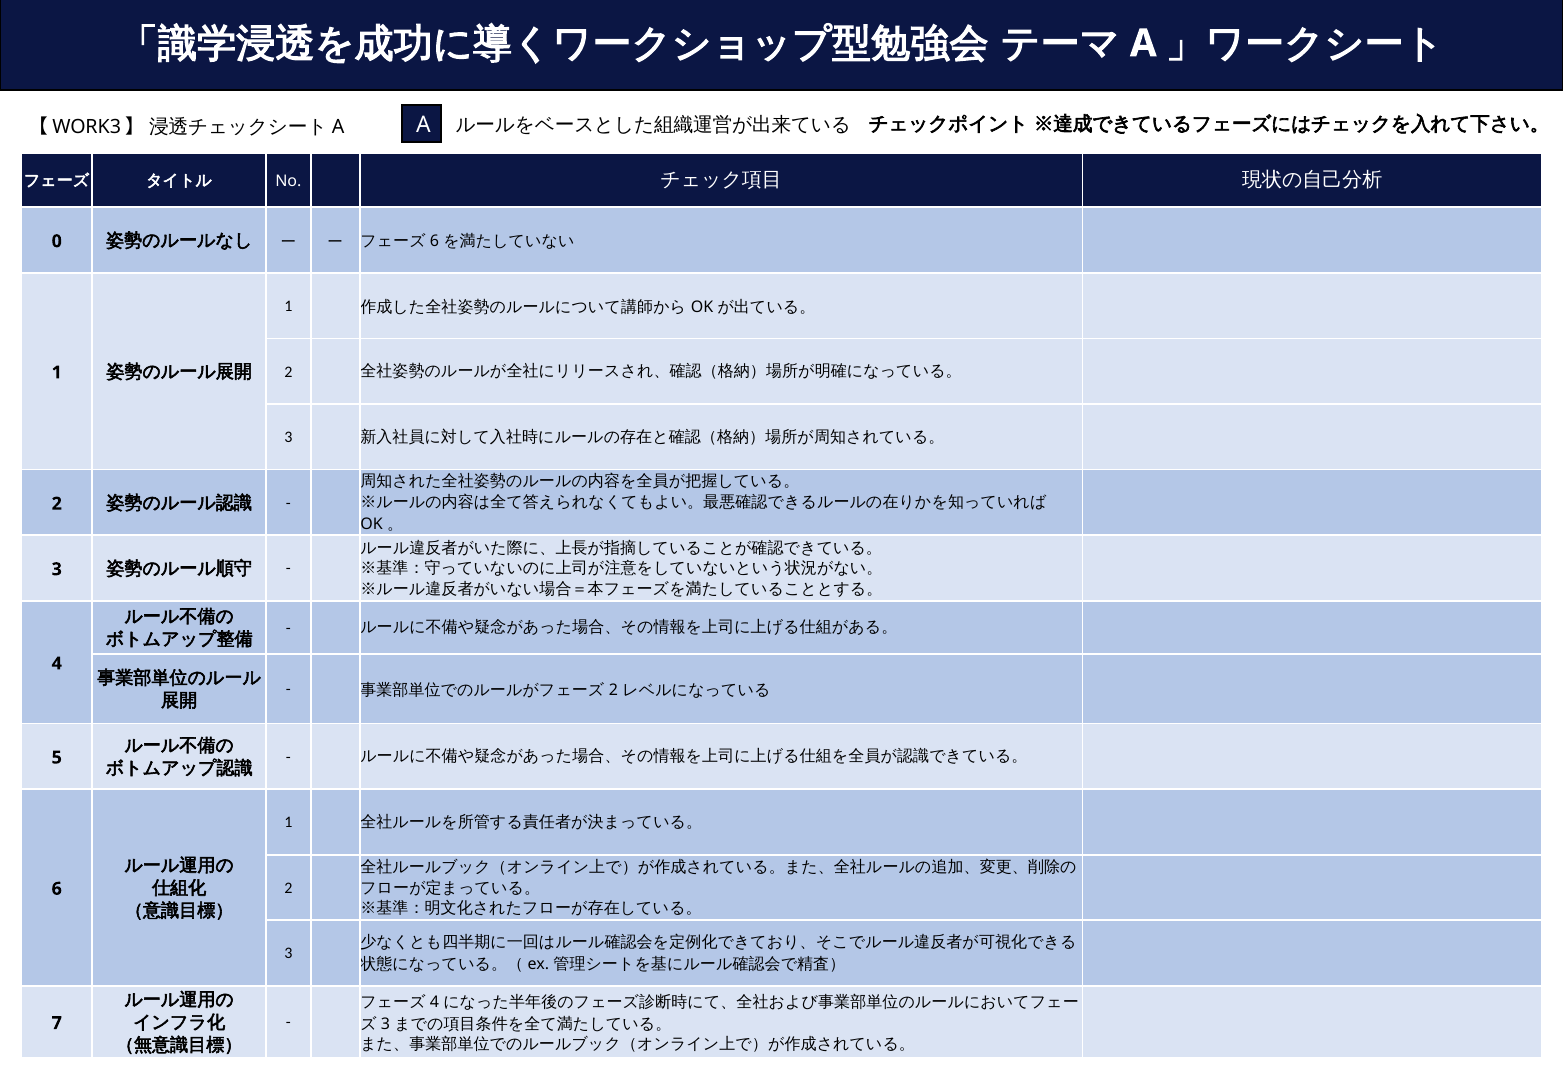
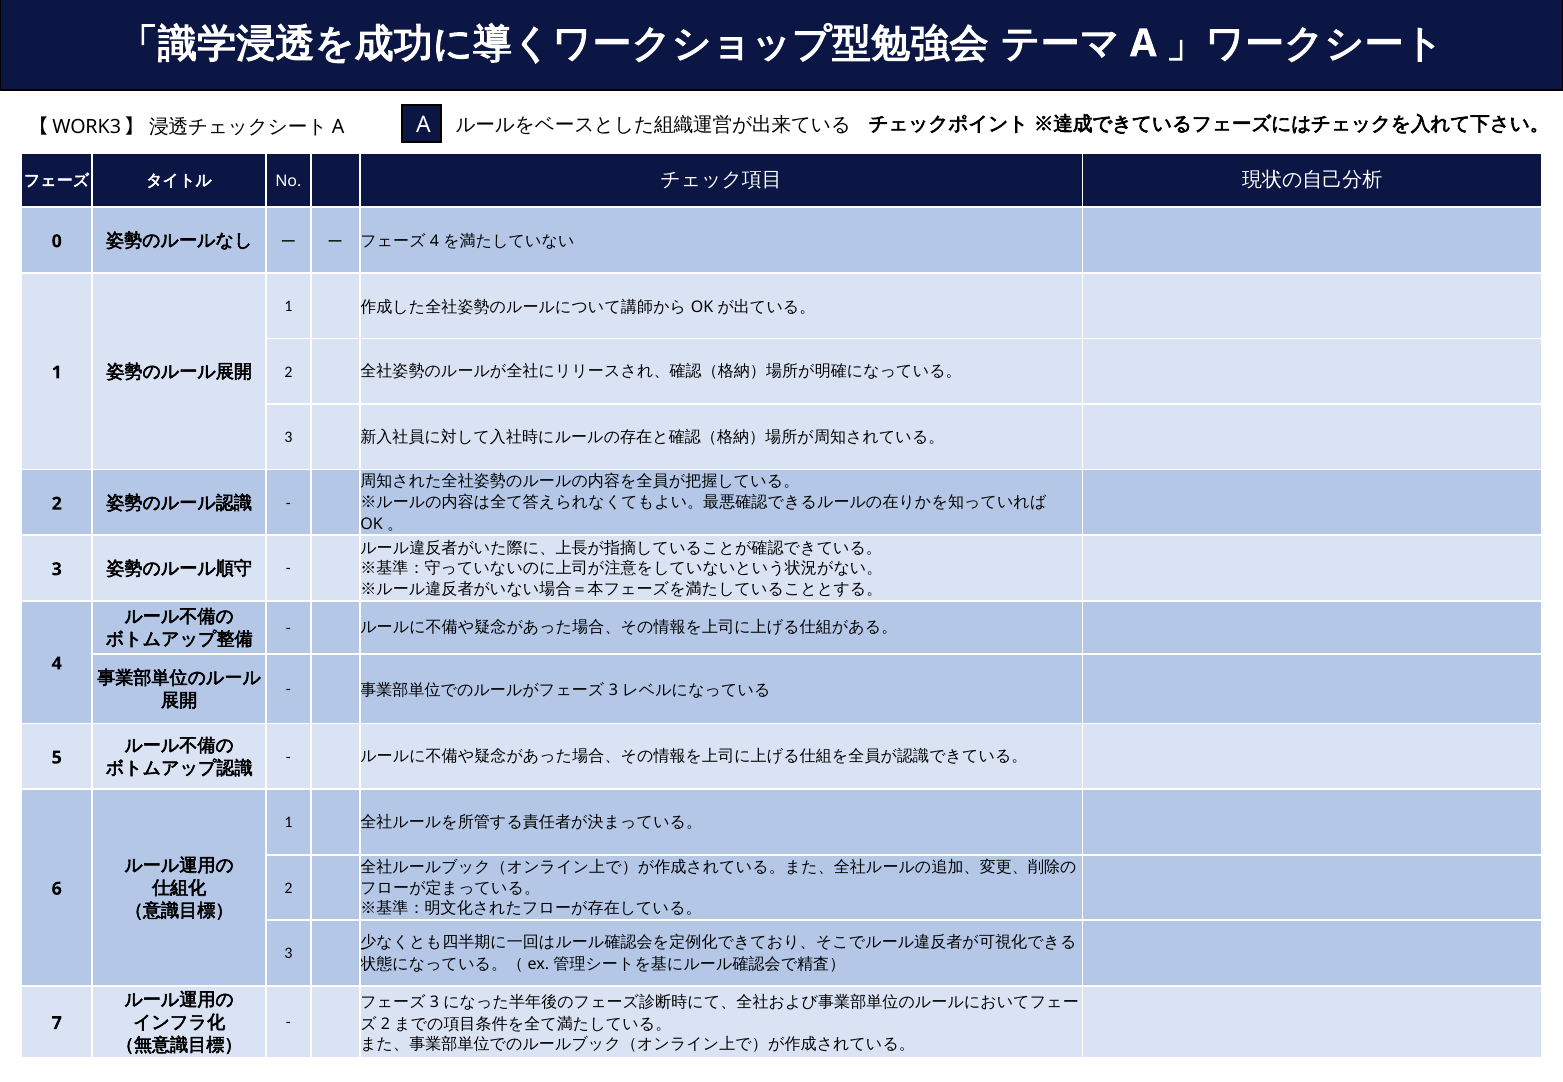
6: 6 -> 4 (434, 241)
2: 2 -> 3 (614, 690)
4: 4 -> 3 (434, 1002)
3: 3 -> 2 (385, 1024)
